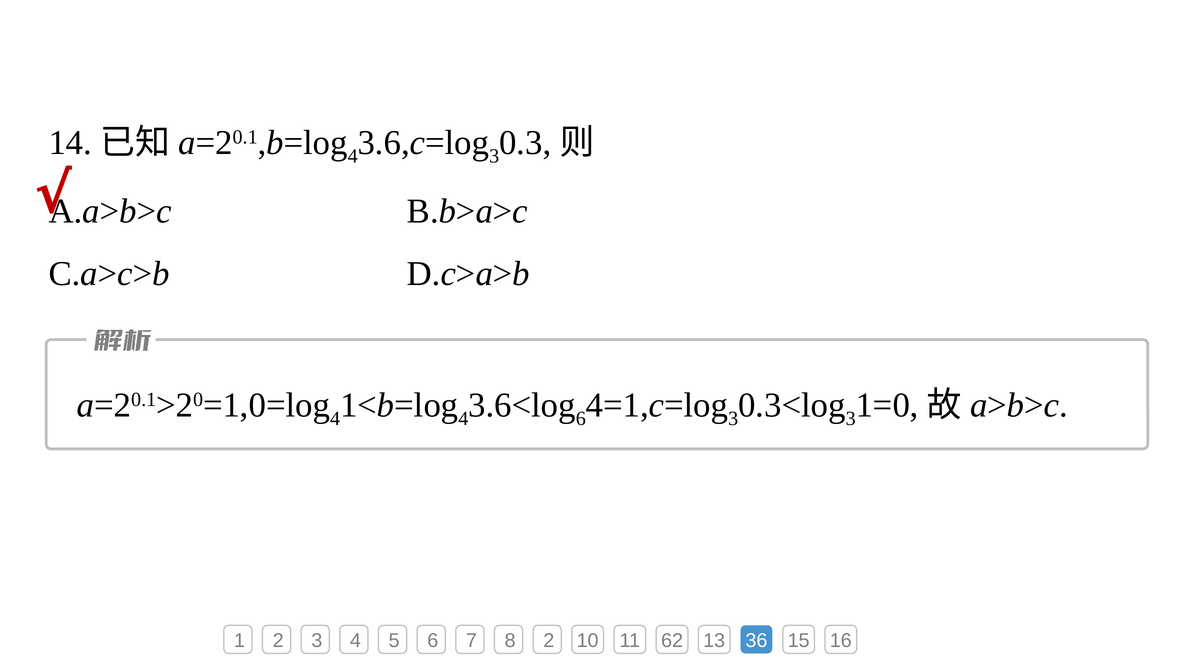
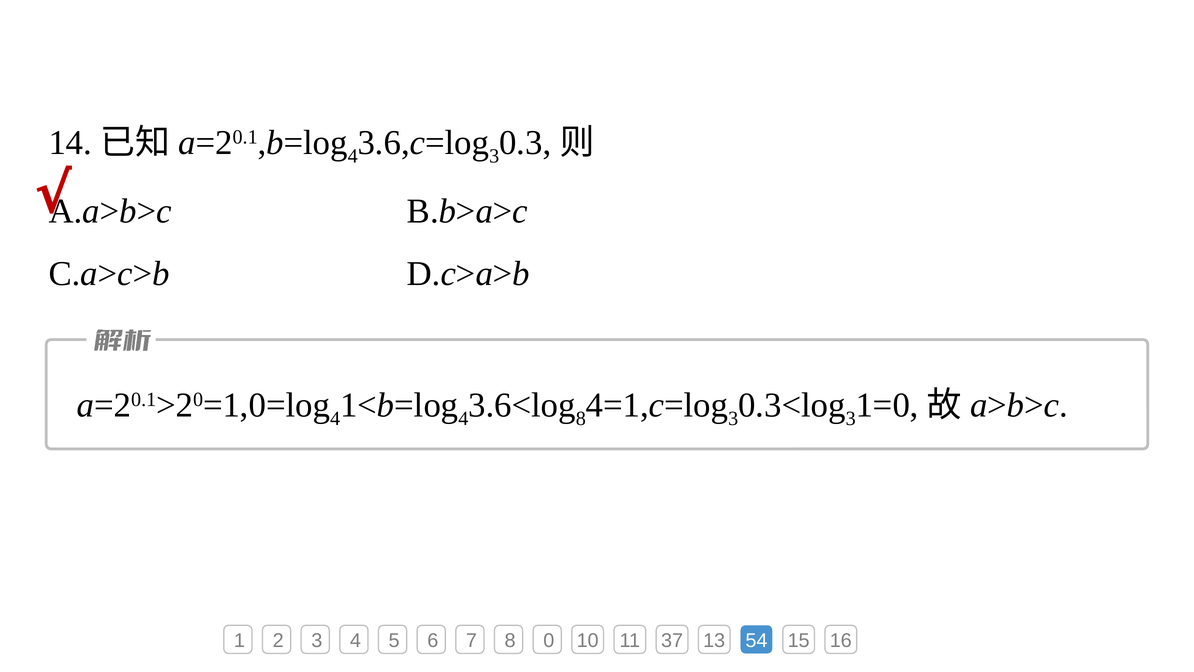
6: 6 -> 8 (581, 418)
8 2: 2 -> 0 (549, 640)
62: 62 -> 37 (672, 640)
36: 36 -> 54 (756, 640)
